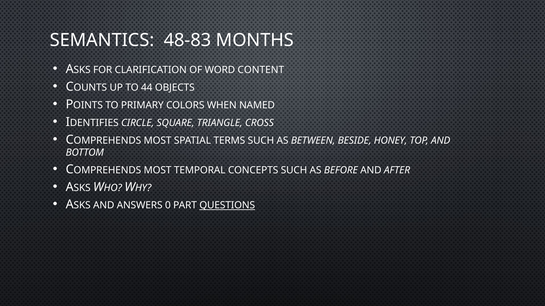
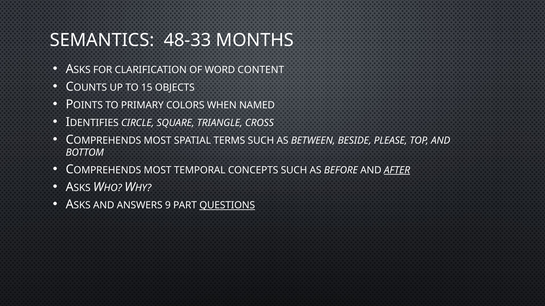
48-83: 48-83 -> 48-33 (187, 40)
44: 44 -> 15 (147, 88)
HONEY: HONEY -> PLEASE (391, 141)
AFTER underline: none -> present (397, 170)
0: 0 -> 9 (168, 206)
